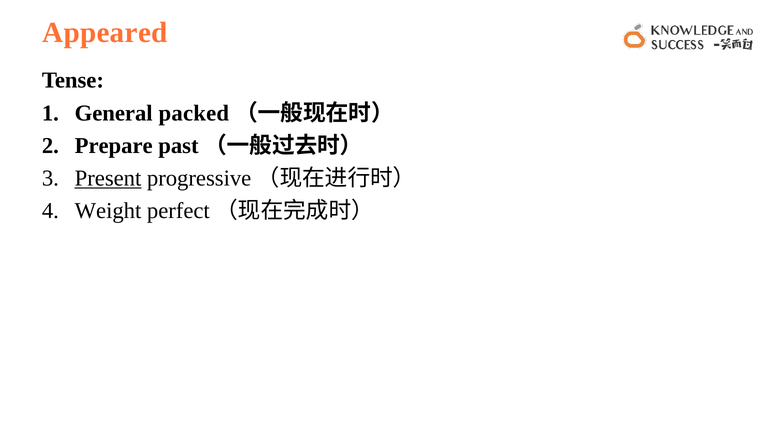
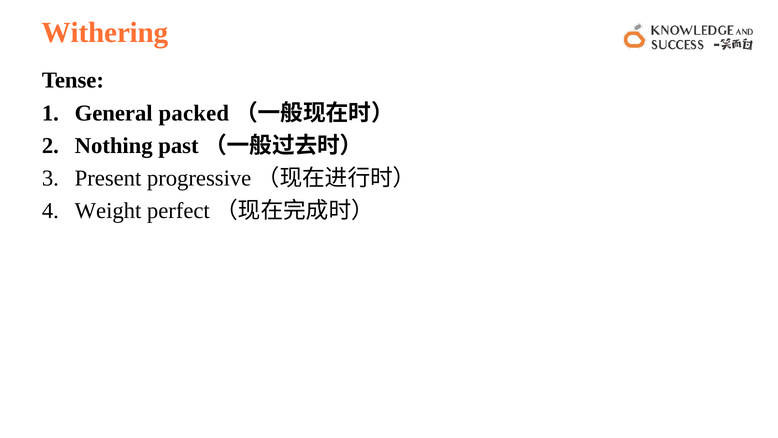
Appeared: Appeared -> Withering (105, 33)
Prepare: Prepare -> Nothing (114, 145)
Present underline: present -> none (108, 178)
